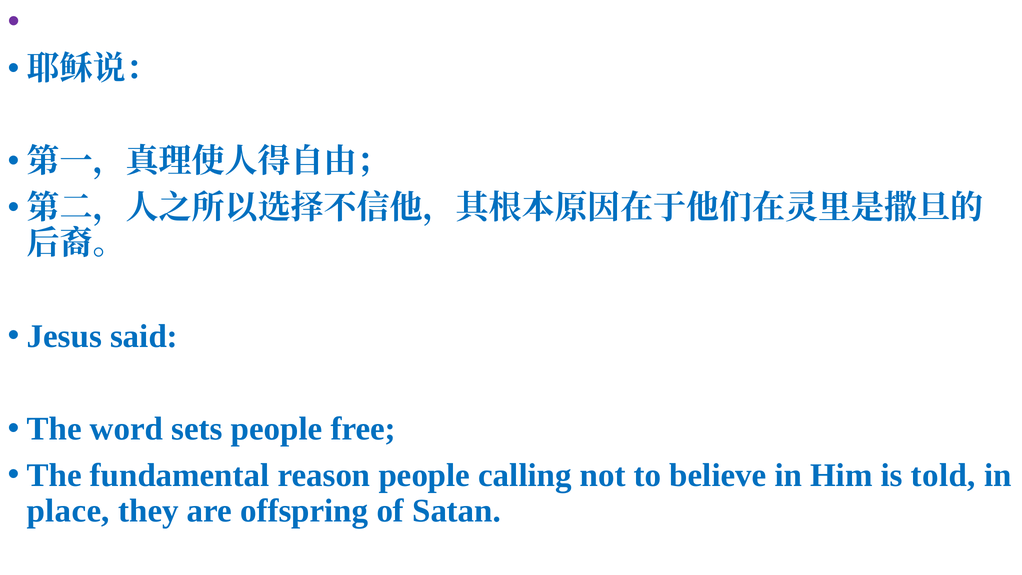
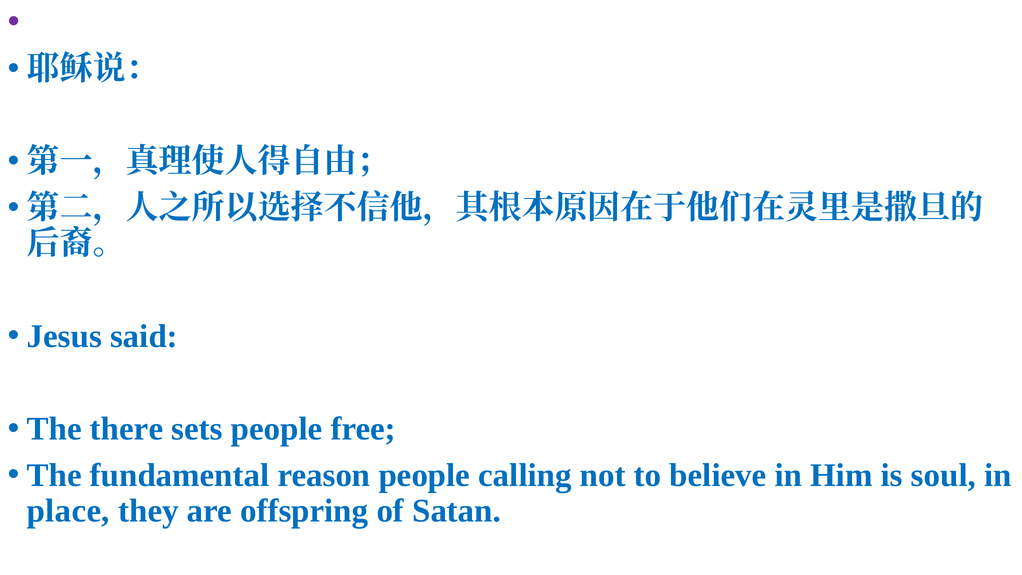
word: word -> there (127, 429)
told: told -> soul (943, 475)
